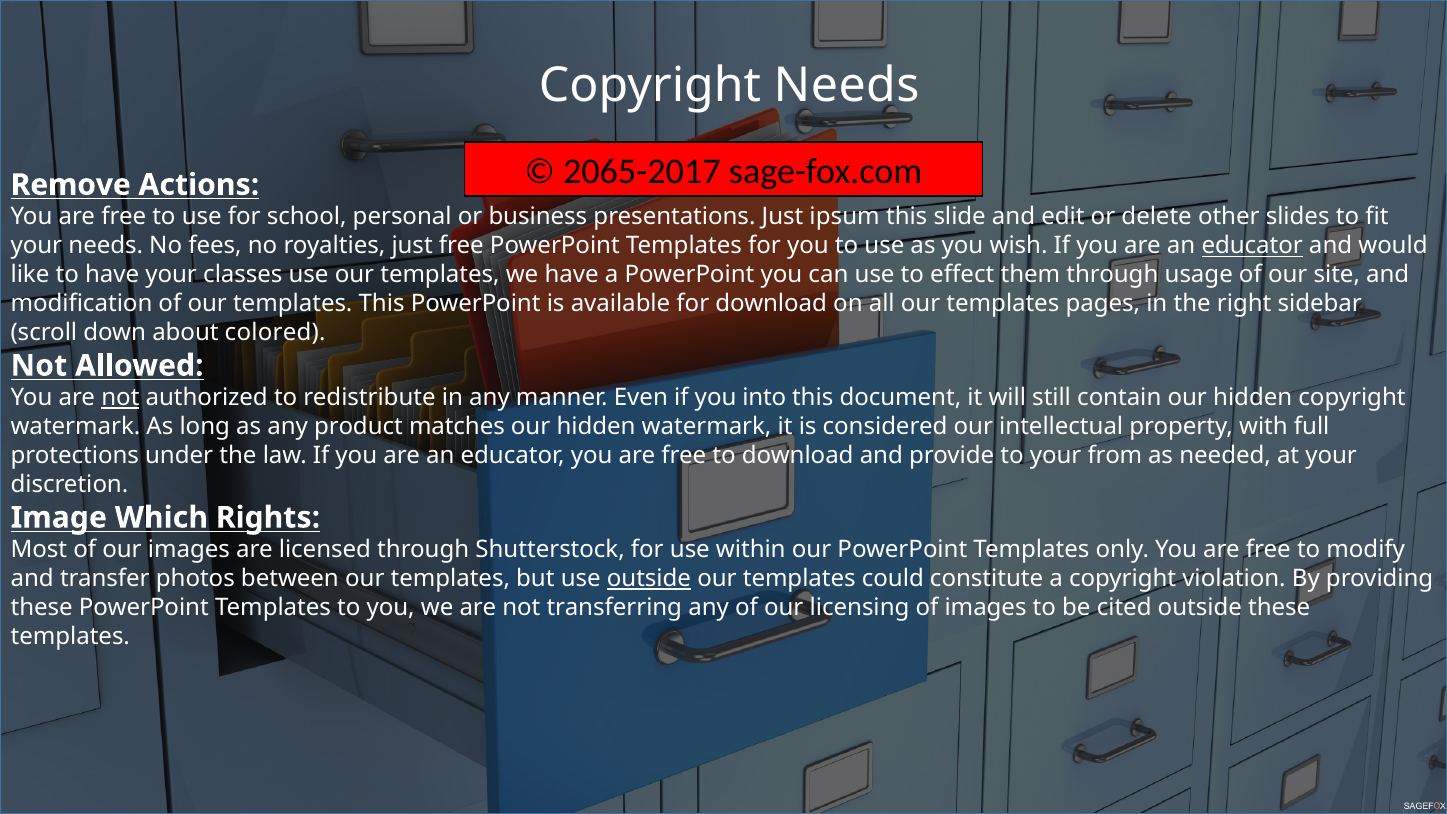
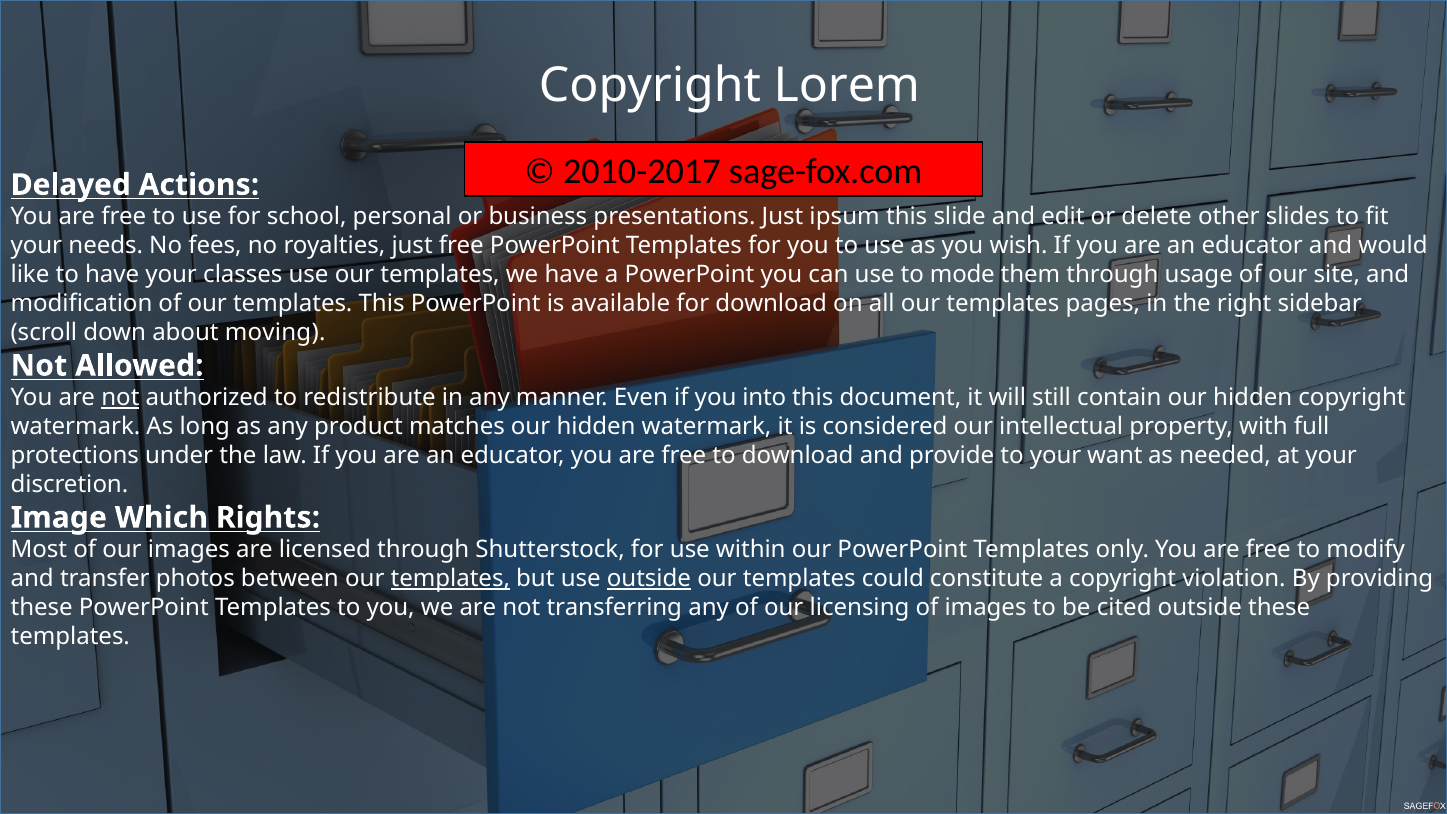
Copyright Needs: Needs -> Lorem (847, 86)
2065-2017: 2065-2017 -> 2010-2017 (642, 172)
Remove: Remove -> Delayed (71, 185)
educator underline: present -> none (1252, 246)
effect: effect -> mode (962, 275)
colored: colored -> moving (275, 333)
from: from -> want (1115, 456)
templates underline: none -> present (450, 579)
